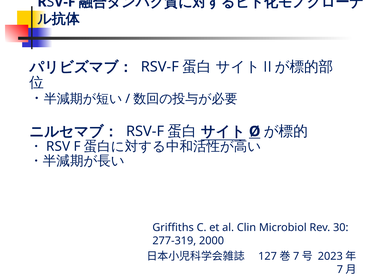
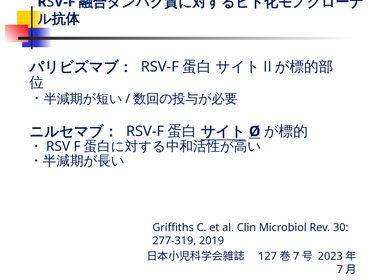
2000: 2000 -> 2019 (212, 241)
